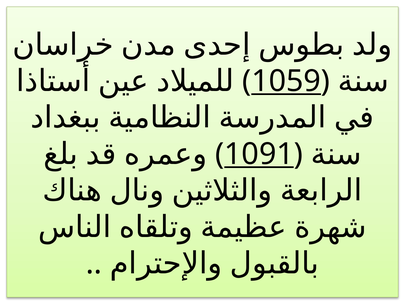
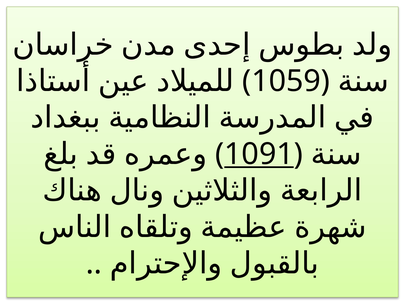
1059 underline: present -> none (286, 81)
